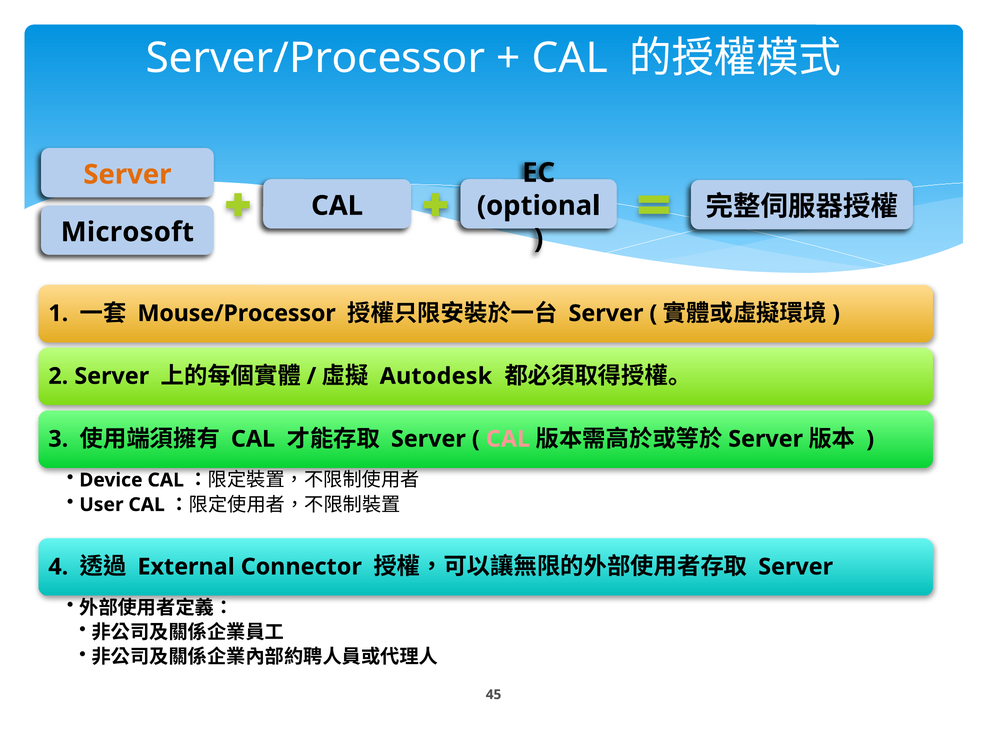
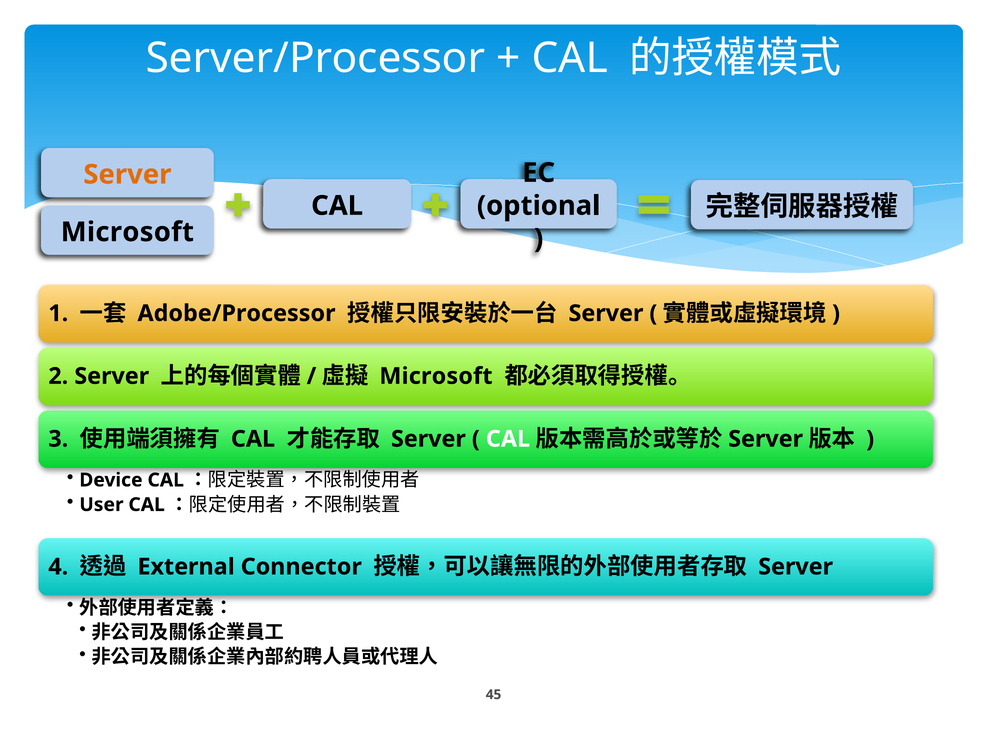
Mouse/Processor: Mouse/Processor -> Adobe/Processor (237, 313)
Autodesk: Autodesk -> Microsoft (436, 376)
CAL colour: pink -> white (508, 439)
